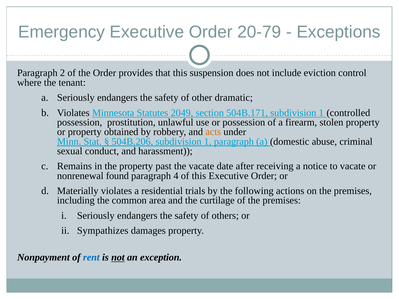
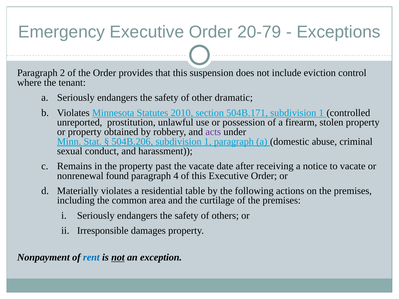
2049: 2049 -> 2010 (182, 113)
possession: possession -> unreported (80, 122)
acts colour: orange -> purple (213, 132)
trials: trials -> table (195, 191)
Sympathizes: Sympathizes -> Irresponsible (103, 231)
